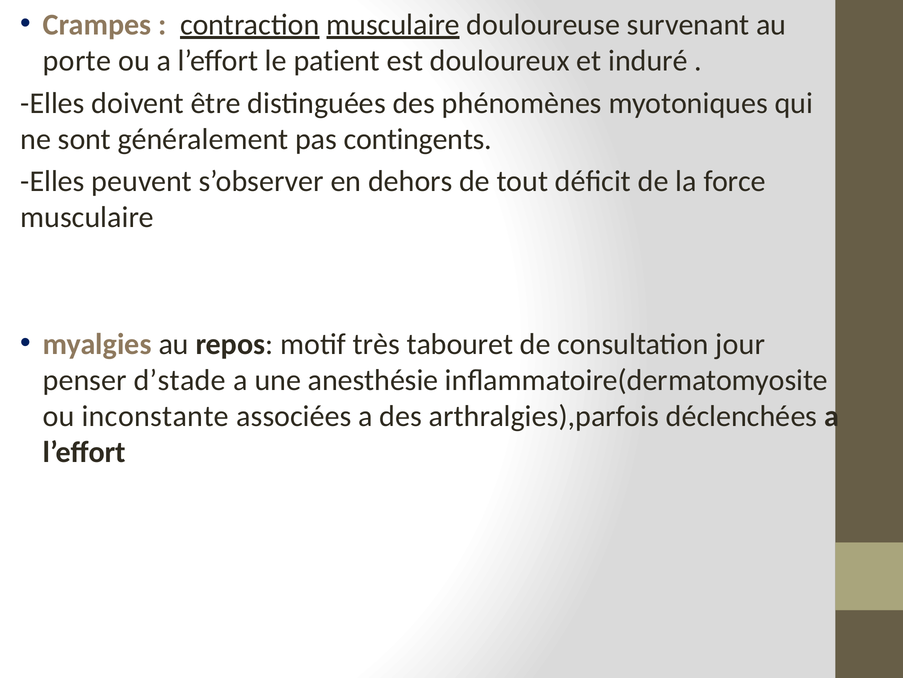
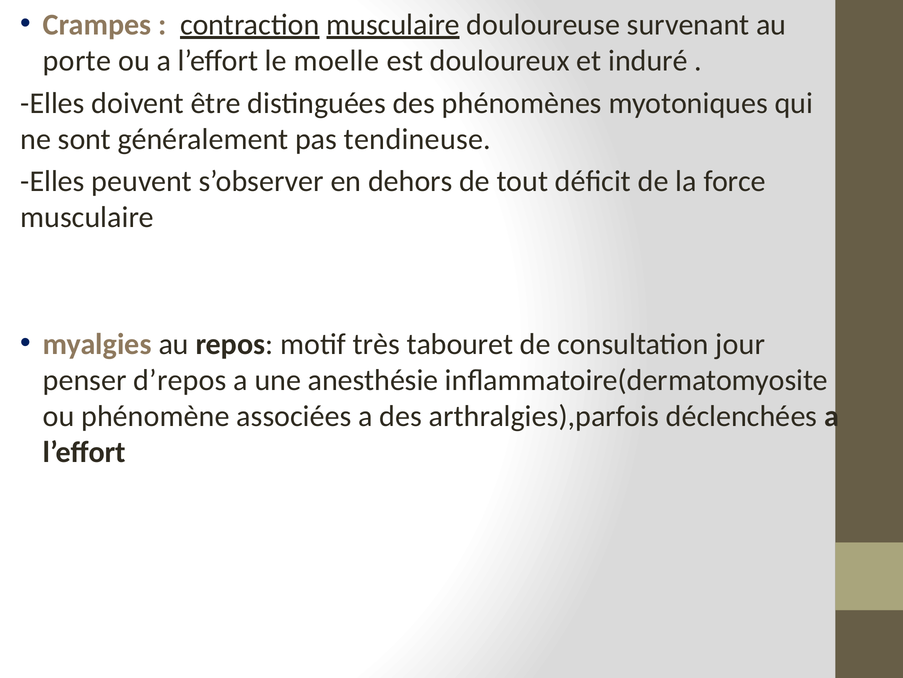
patient: patient -> moelle (337, 61)
contingents: contingents -> tendineuse (417, 139)
d’stade: d’stade -> d’repos (180, 380)
inconstante: inconstante -> phénomène (155, 416)
